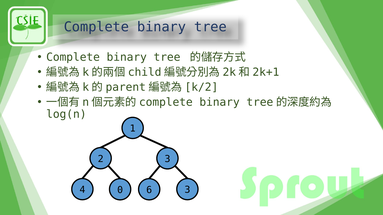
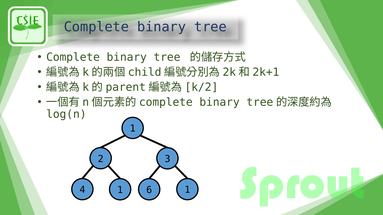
4 0: 0 -> 1 (120, 190)
6 3: 3 -> 1 (187, 190)
